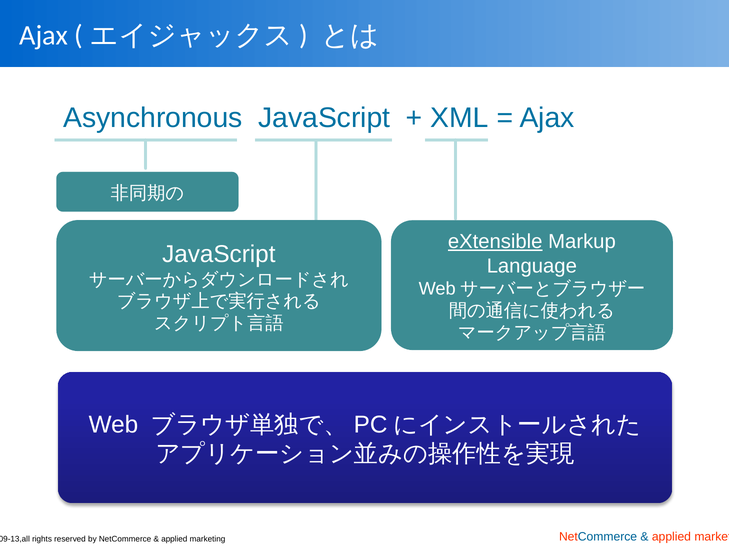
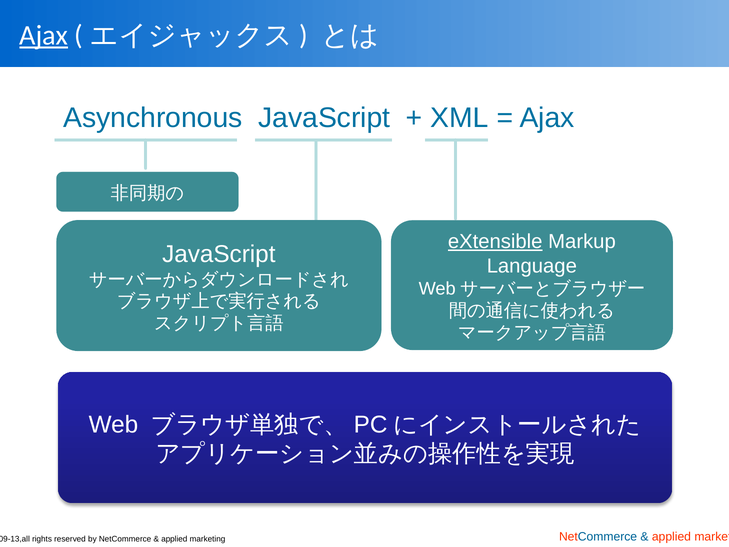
Ajax underline: none -> present (44, 35)
